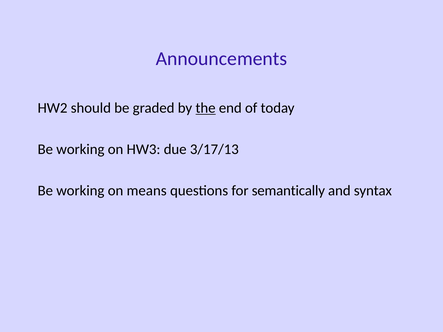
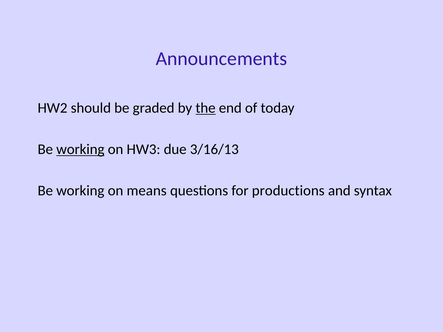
working underline: none -> present (80, 149)
3/17/13: 3/17/13 -> 3/16/13 (214, 149)
semantically: semantically -> productions (288, 191)
